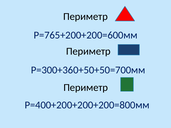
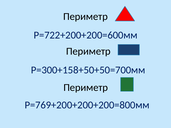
Р=765+200+200=600мм: Р=765+200+200=600мм -> Р=722+200+200=600мм (86, 35)
Р=300+360+50+50=700мм: Р=300+360+50+50=700мм -> Р=300+158+50+50=700мм (88, 70)
Р=400+200+200+200=800мм: Р=400+200+200+200=800мм -> Р=769+200+200+200=800мм (87, 105)
